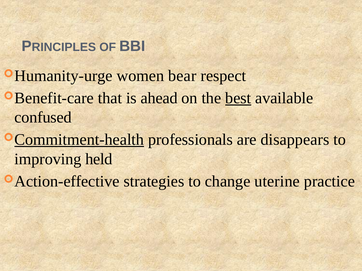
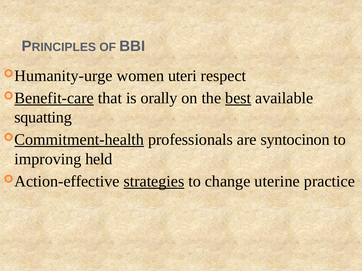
bear: bear -> uteri (182, 76)
Benefit-care underline: none -> present (54, 98)
ahead: ahead -> orally (159, 98)
confused: confused -> squatting (43, 118)
disappears: disappears -> syntocinon (295, 140)
strategies underline: none -> present (154, 182)
